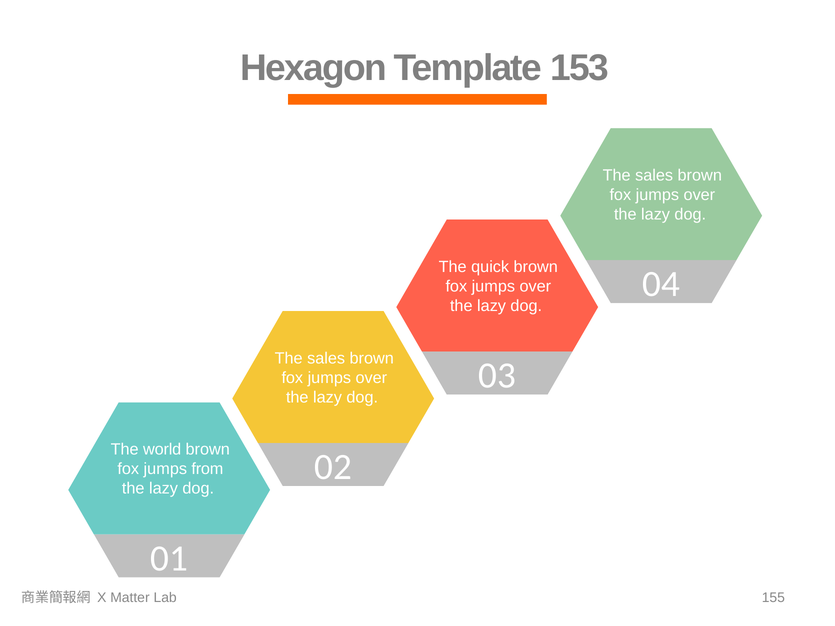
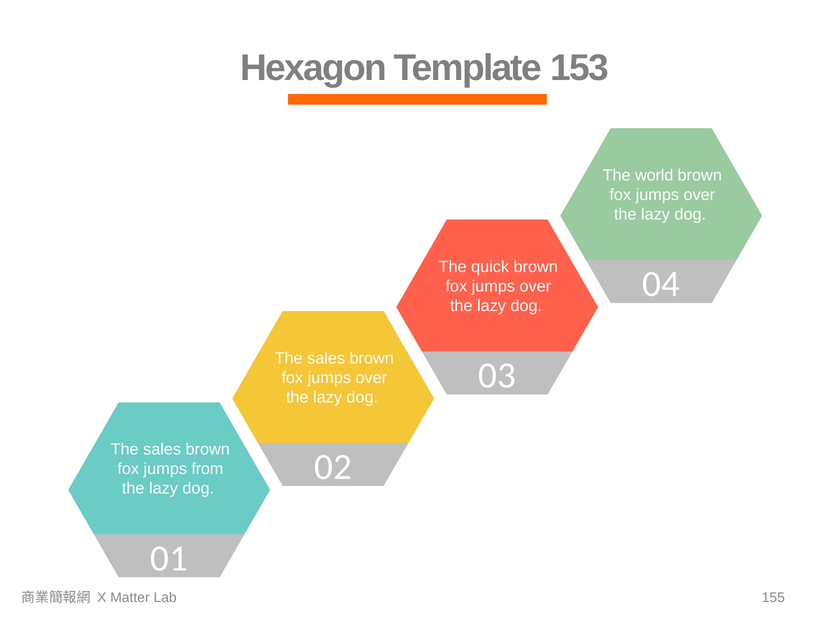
sales: sales -> world (654, 175)
world: world -> sales (162, 450)
